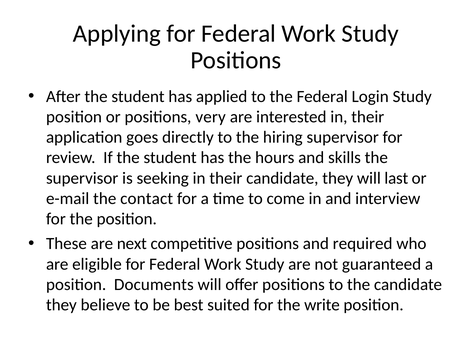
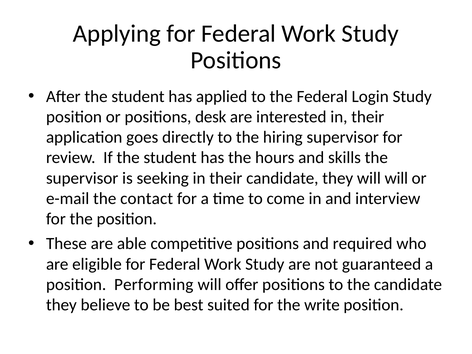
very: very -> desk (211, 117)
will last: last -> will (396, 178)
next: next -> able (132, 244)
Documents: Documents -> Performing (154, 285)
